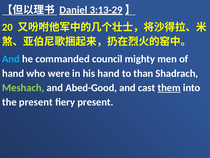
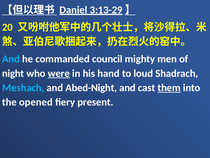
hand: hand -> night (13, 73)
were underline: none -> present (59, 73)
than: than -> loud (143, 73)
Meshach colour: light green -> light blue (23, 87)
Abed-Good: Abed-Good -> Abed-Night (91, 87)
the present: present -> opened (36, 102)
